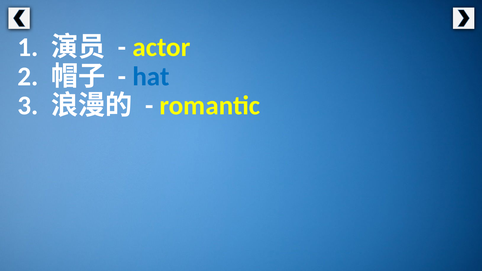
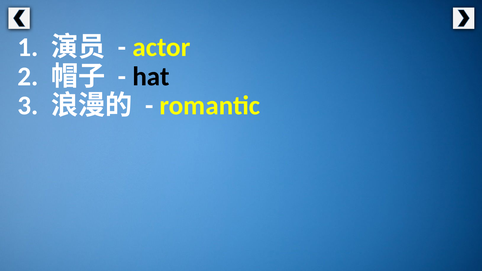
hat colour: blue -> black (151, 76)
